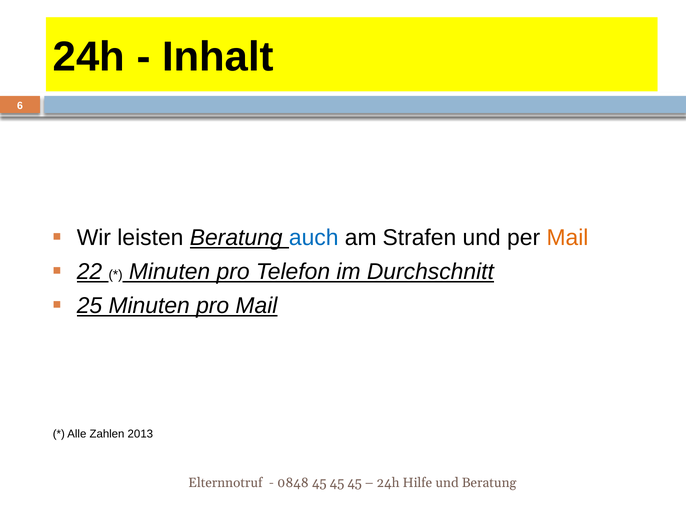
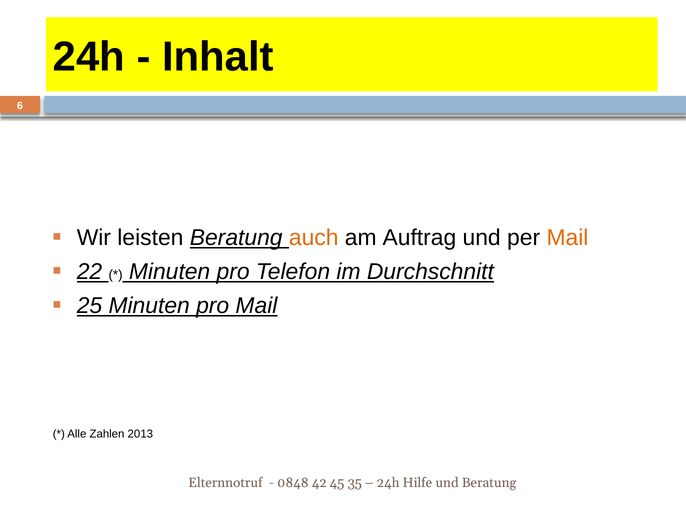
auch colour: blue -> orange (314, 238)
Strafen: Strafen -> Auftrag (419, 238)
0848 45: 45 -> 42 (319, 483)
45: 45 -> 35 (355, 483)
